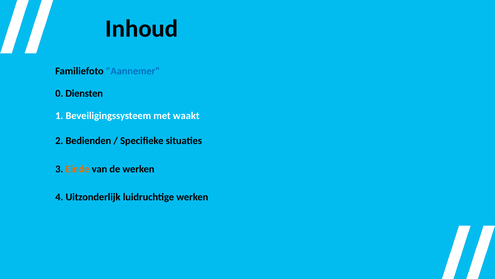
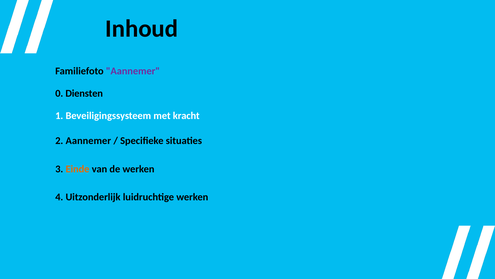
Aannemer colour: blue -> purple (133, 71)
waakt: waakt -> kracht (186, 115)
2 Bedienden: Bedienden -> Aannemer (88, 141)
